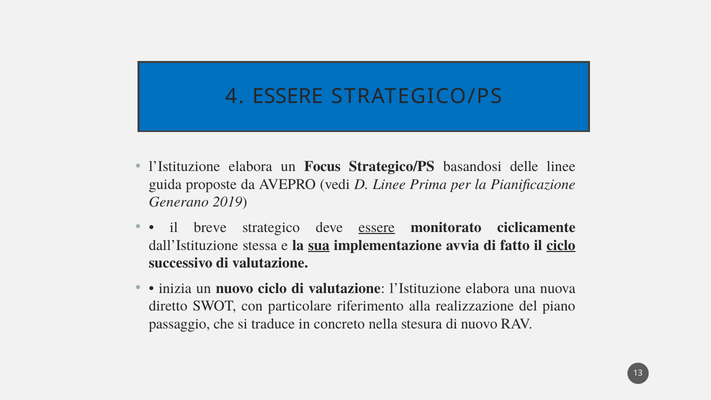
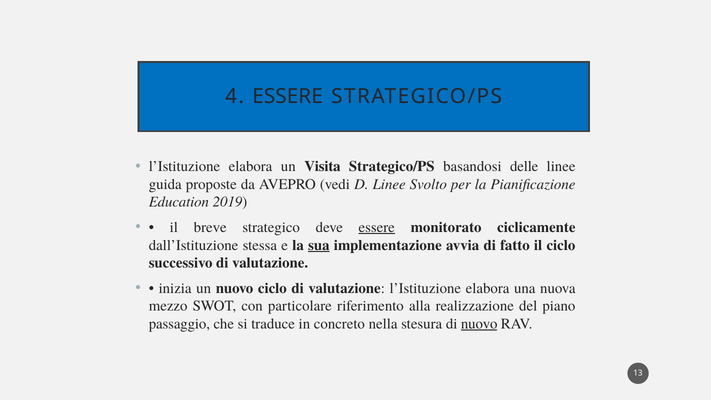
Focus: Focus -> Visita (322, 166)
Prima: Prima -> Svolto (428, 184)
Generano: Generano -> Education (179, 202)
ciclo underline: present -> none (561, 245)
diretto: diretto -> mezzo (168, 306)
nuovo underline: none -> present (479, 324)
